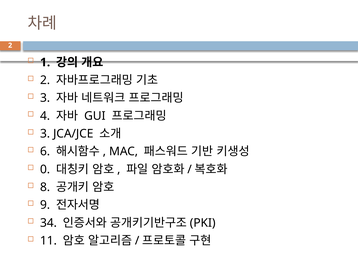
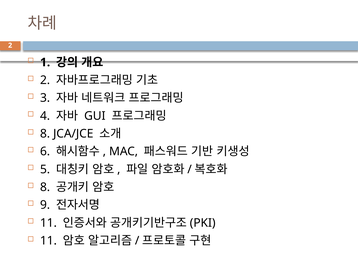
3: 3 -> 8 (45, 133)
0: 0 -> 5 (45, 169)
34: 34 -> 11 (48, 222)
